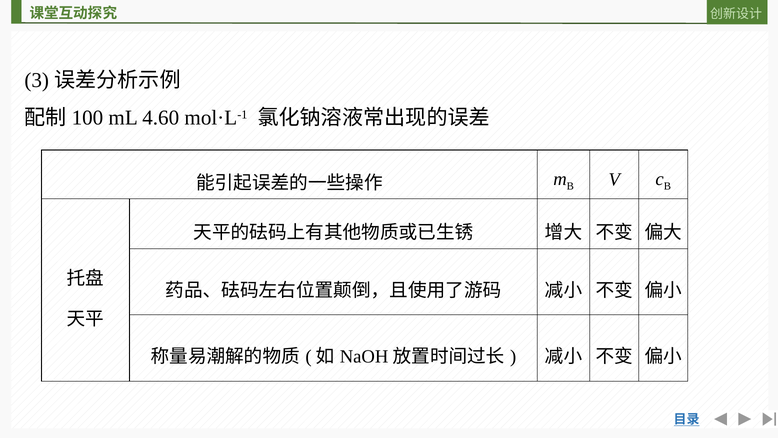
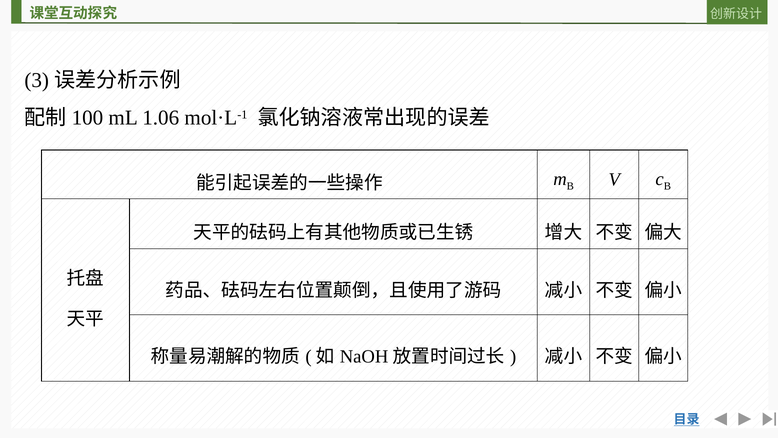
4.60: 4.60 -> 1.06 (161, 118)
